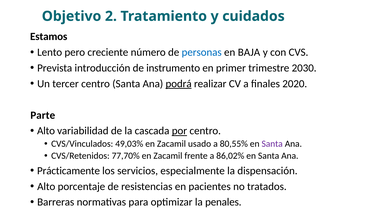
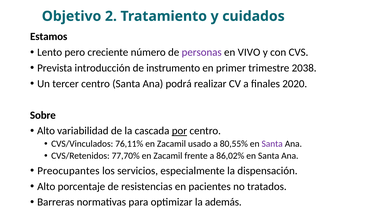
personas colour: blue -> purple (202, 52)
BAJA: BAJA -> VIVO (249, 52)
2030: 2030 -> 2038 (304, 68)
podrá underline: present -> none (179, 83)
Parte: Parte -> Sobre (43, 115)
49,03%: 49,03% -> 76,11% (129, 143)
Prácticamente: Prácticamente -> Preocupantes (68, 170)
penales: penales -> además (223, 202)
